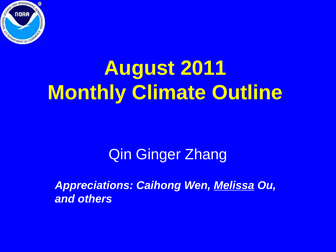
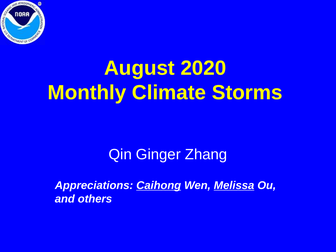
2011: 2011 -> 2020 (203, 68)
Outline: Outline -> Storms (247, 93)
Caihong underline: none -> present (159, 185)
